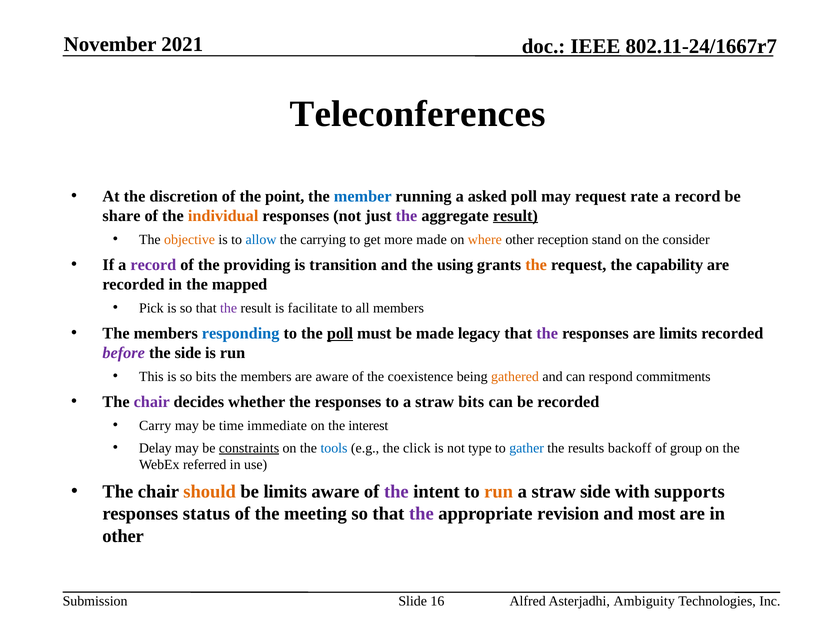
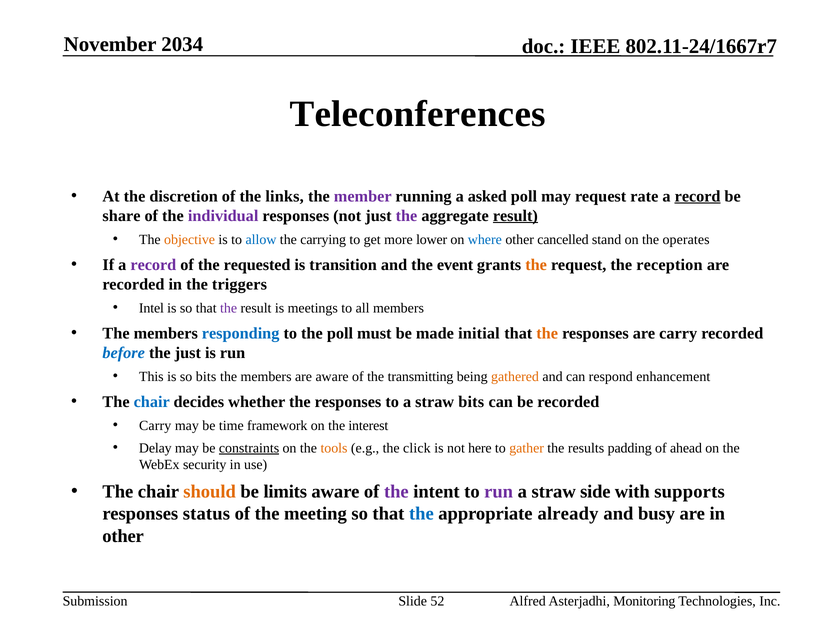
2021: 2021 -> 2034 (182, 44)
point: point -> links (285, 196)
member colour: blue -> purple (363, 196)
record underline: none -> present (698, 196)
individual colour: orange -> purple (223, 216)
more made: made -> lower (432, 239)
where colour: orange -> blue (485, 239)
reception: reception -> cancelled (563, 239)
consider: consider -> operates (686, 239)
providing: providing -> requested (257, 265)
using: using -> event (455, 265)
capability: capability -> reception (669, 265)
mapped: mapped -> triggers (239, 284)
Pick: Pick -> Intel (151, 308)
facilitate: facilitate -> meetings (313, 308)
poll underline: present -> none (340, 333)
legacy: legacy -> initial (479, 333)
the colour: purple -> orange (547, 333)
are limits: limits -> carry (678, 333)
before colour: purple -> blue (124, 353)
the side: side -> just (188, 353)
coexistence: coexistence -> transmitting (421, 377)
commitments: commitments -> enhancement (673, 377)
chair colour: purple -> blue (152, 402)
immediate: immediate -> framework (277, 426)
tools colour: blue -> orange (334, 448)
type: type -> here (480, 448)
gather colour: blue -> orange (527, 448)
backoff: backoff -> padding (630, 448)
group: group -> ahead (686, 448)
referred: referred -> security (205, 465)
run colour: orange -> purple (499, 492)
the colour: purple -> blue (421, 514)
revision: revision -> already (568, 514)
most: most -> busy (657, 514)
16: 16 -> 52 (437, 601)
Ambiguity: Ambiguity -> Monitoring (644, 601)
